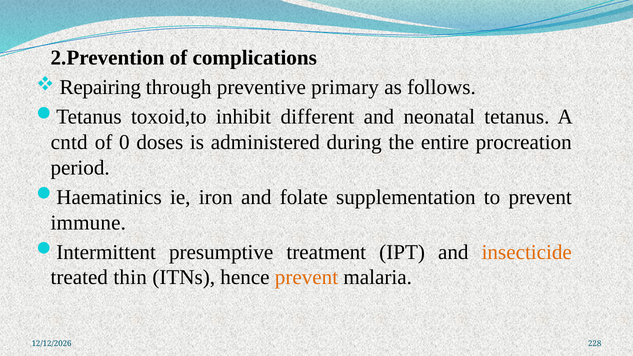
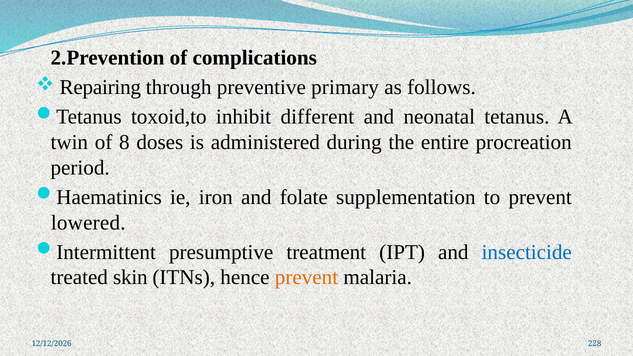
cntd: cntd -> twin (69, 142)
0: 0 -> 8 (124, 142)
immune: immune -> lowered (88, 223)
insecticide colour: orange -> blue (527, 252)
thin: thin -> skin (130, 277)
